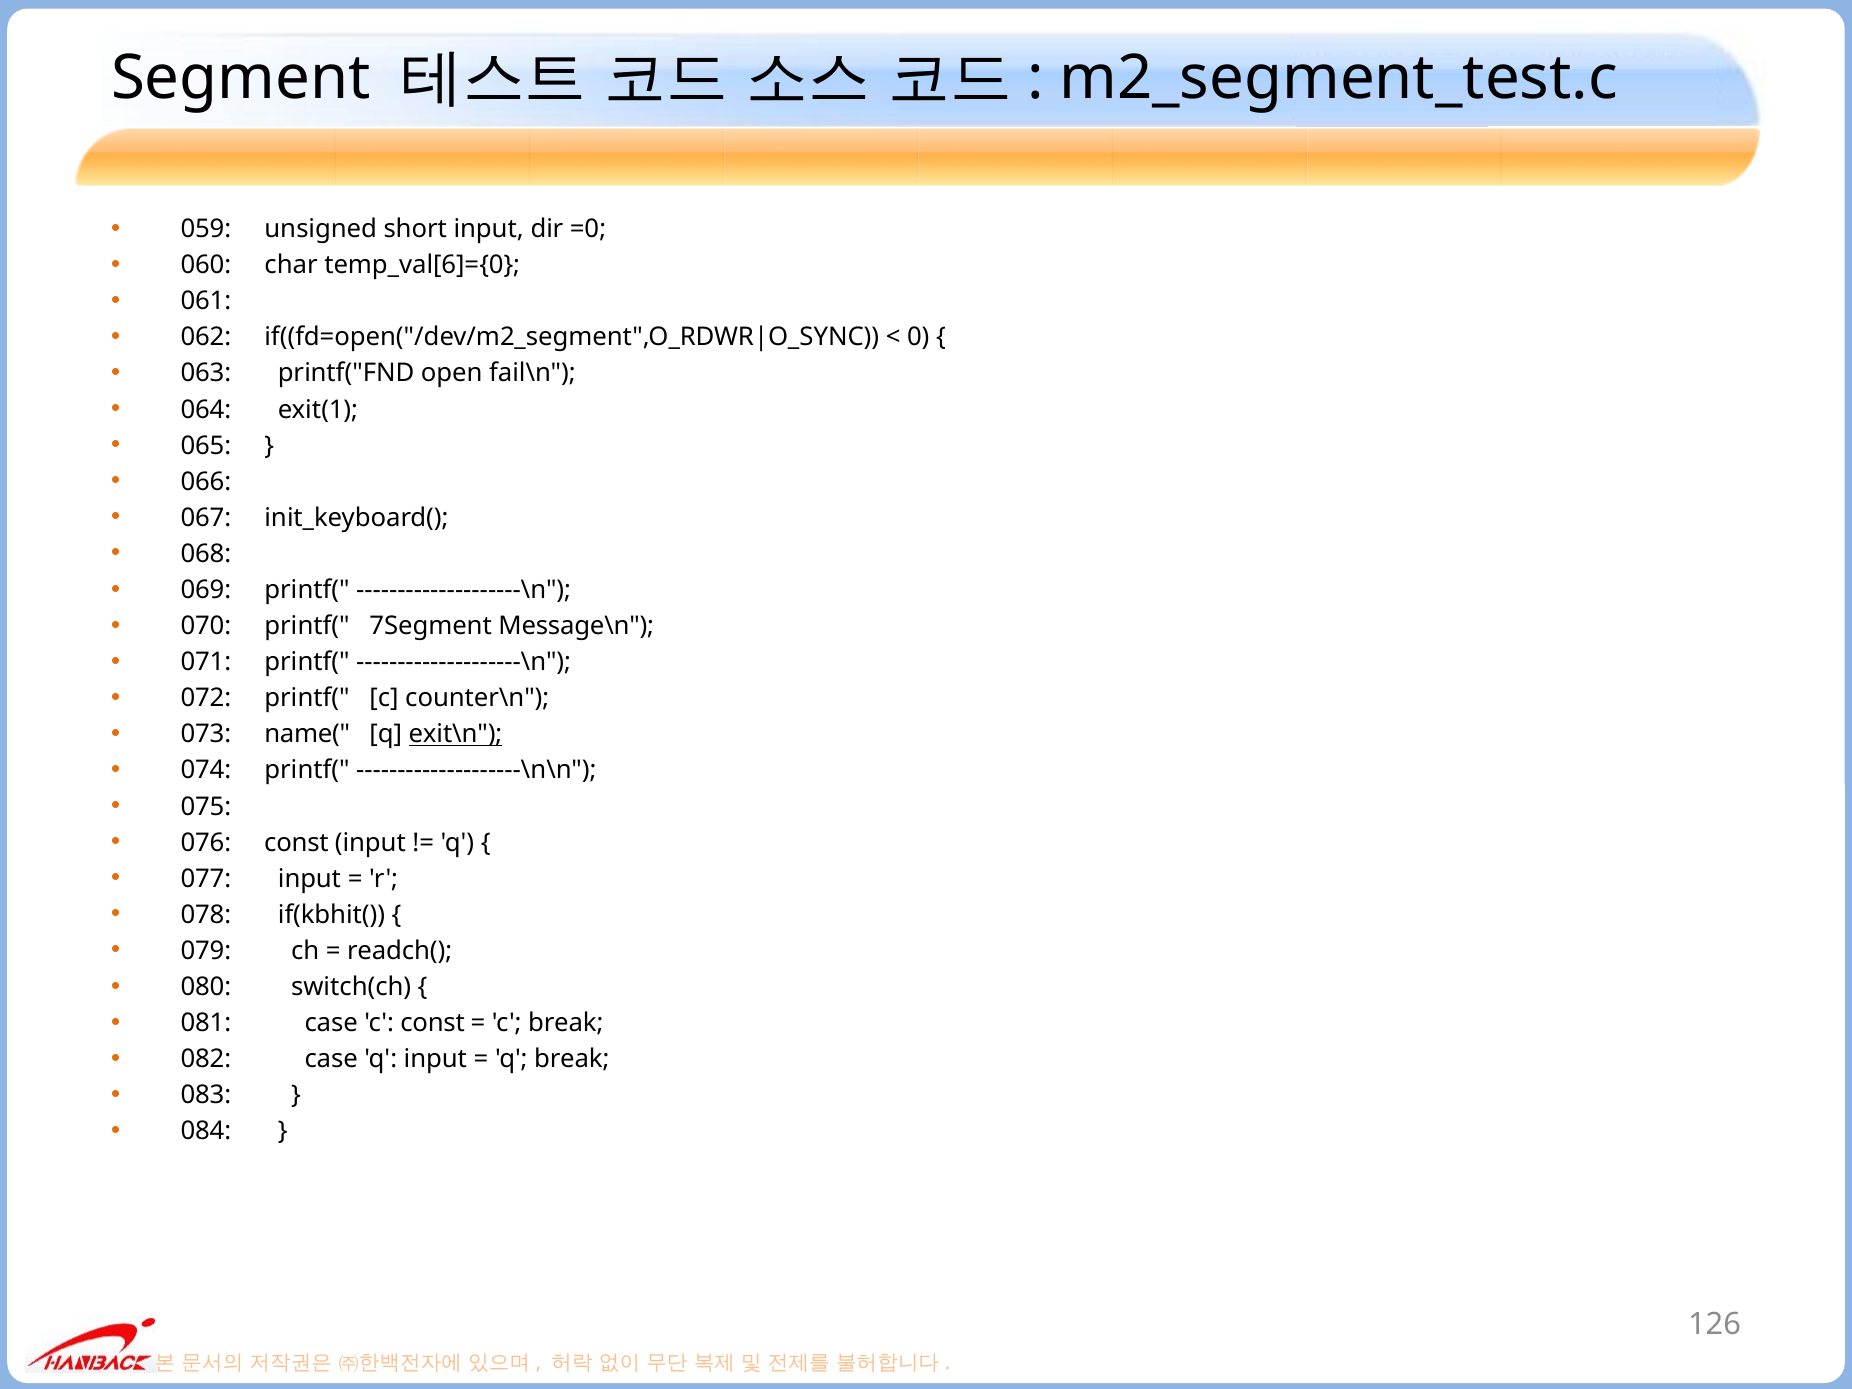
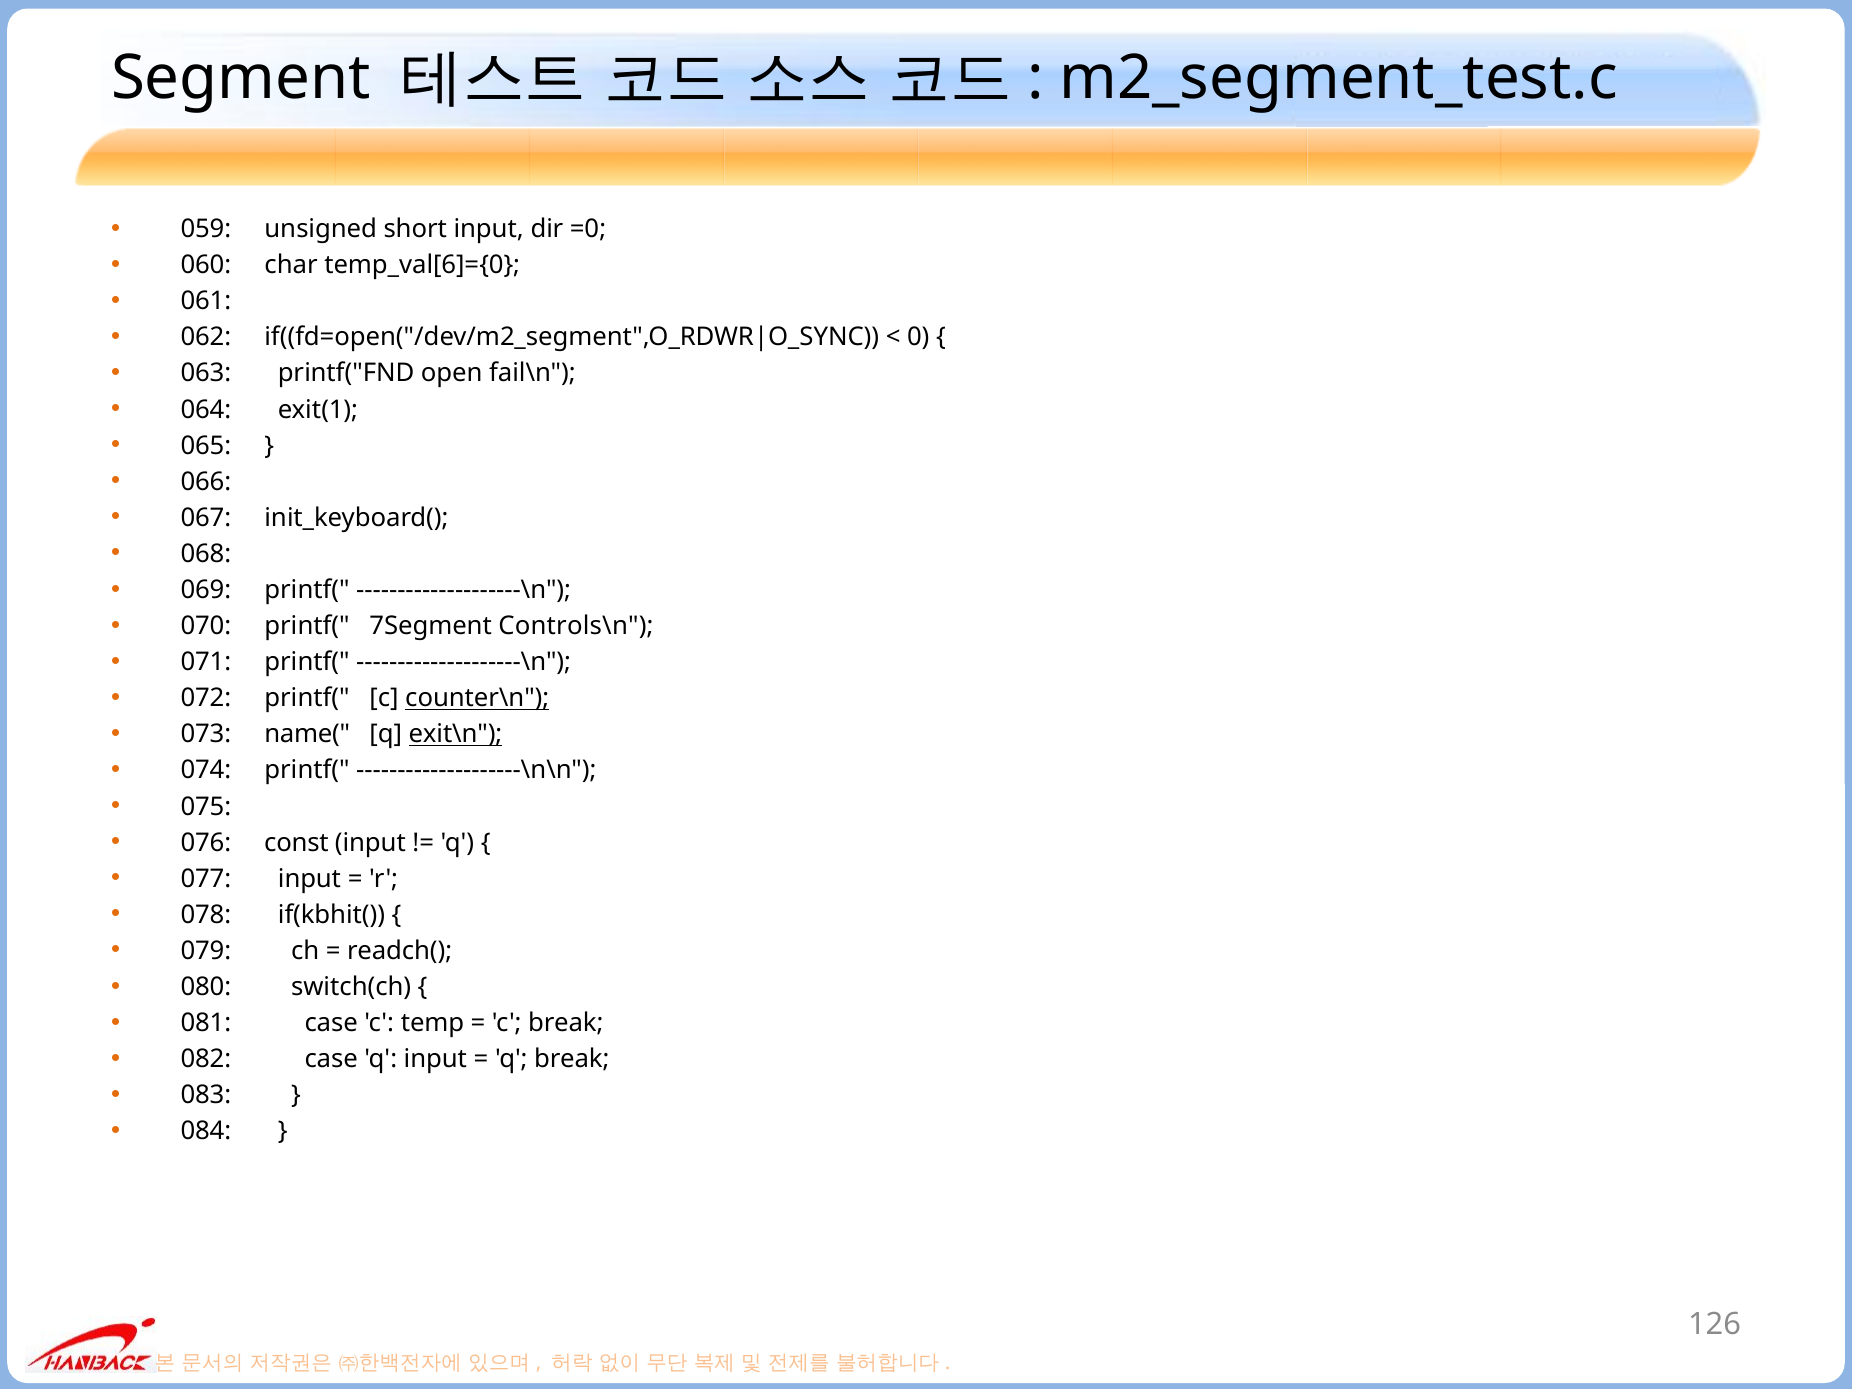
Message\n: Message\n -> Controls\n (576, 626)
counter\n underline: none -> present (477, 698)
c const: const -> temp (433, 1023)
